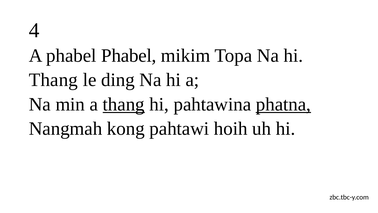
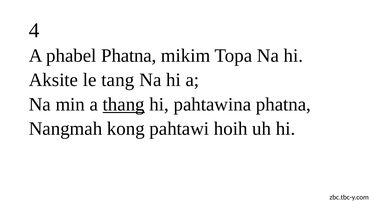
phabel Phabel: Phabel -> Phatna (129, 55)
Thang: Thang -> Aksite (53, 80)
ding: ding -> tang (118, 80)
phatna underline: present -> none (283, 104)
